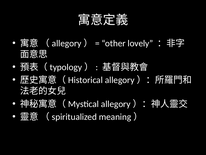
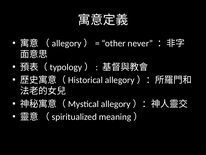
lovely: lovely -> never (140, 43)
